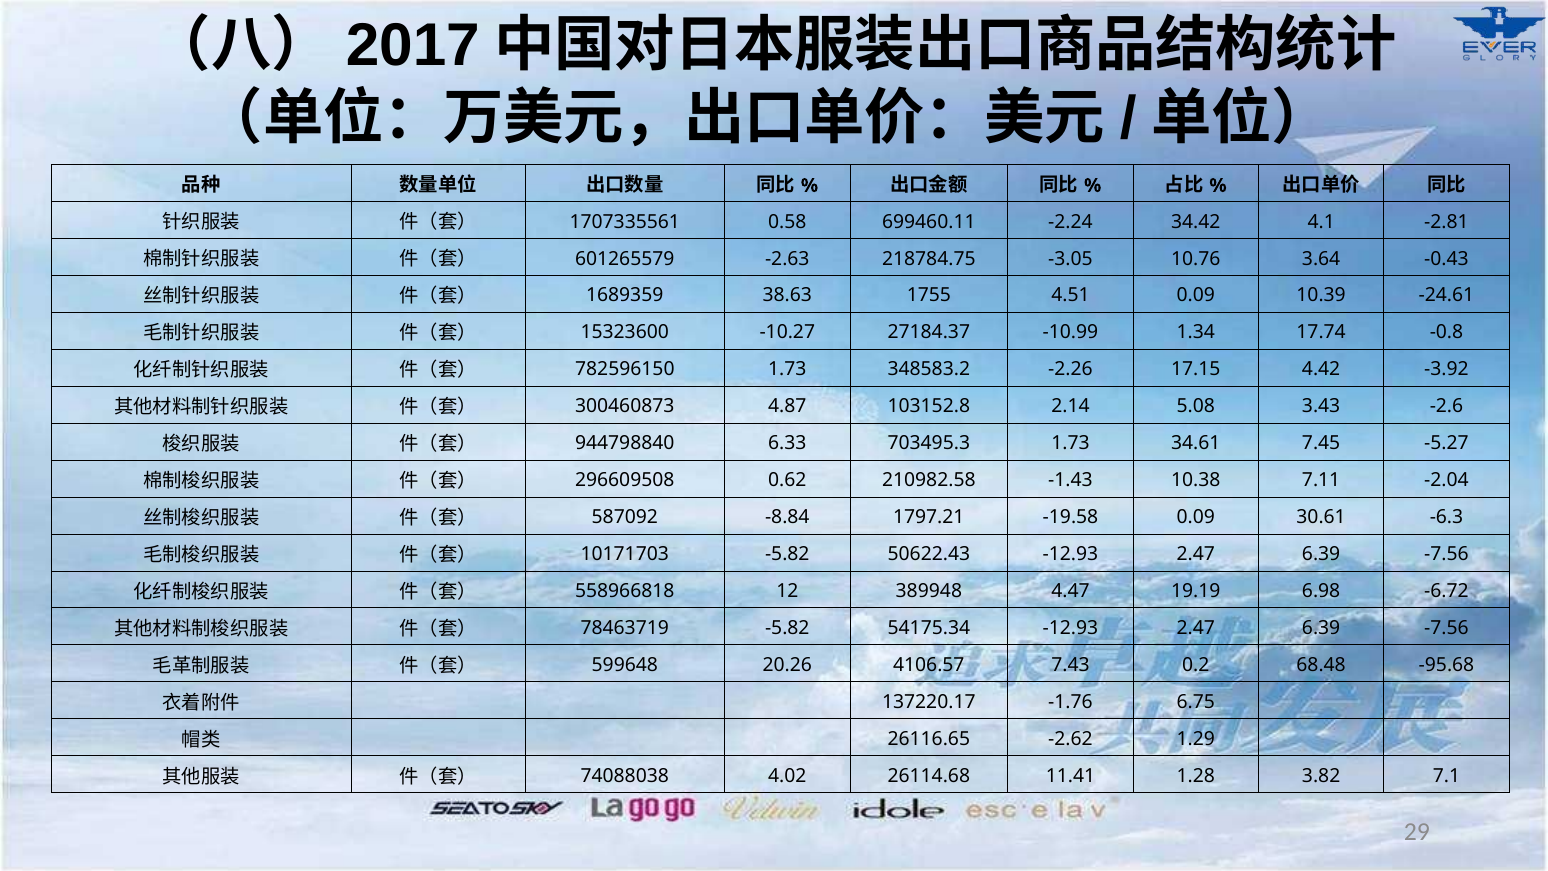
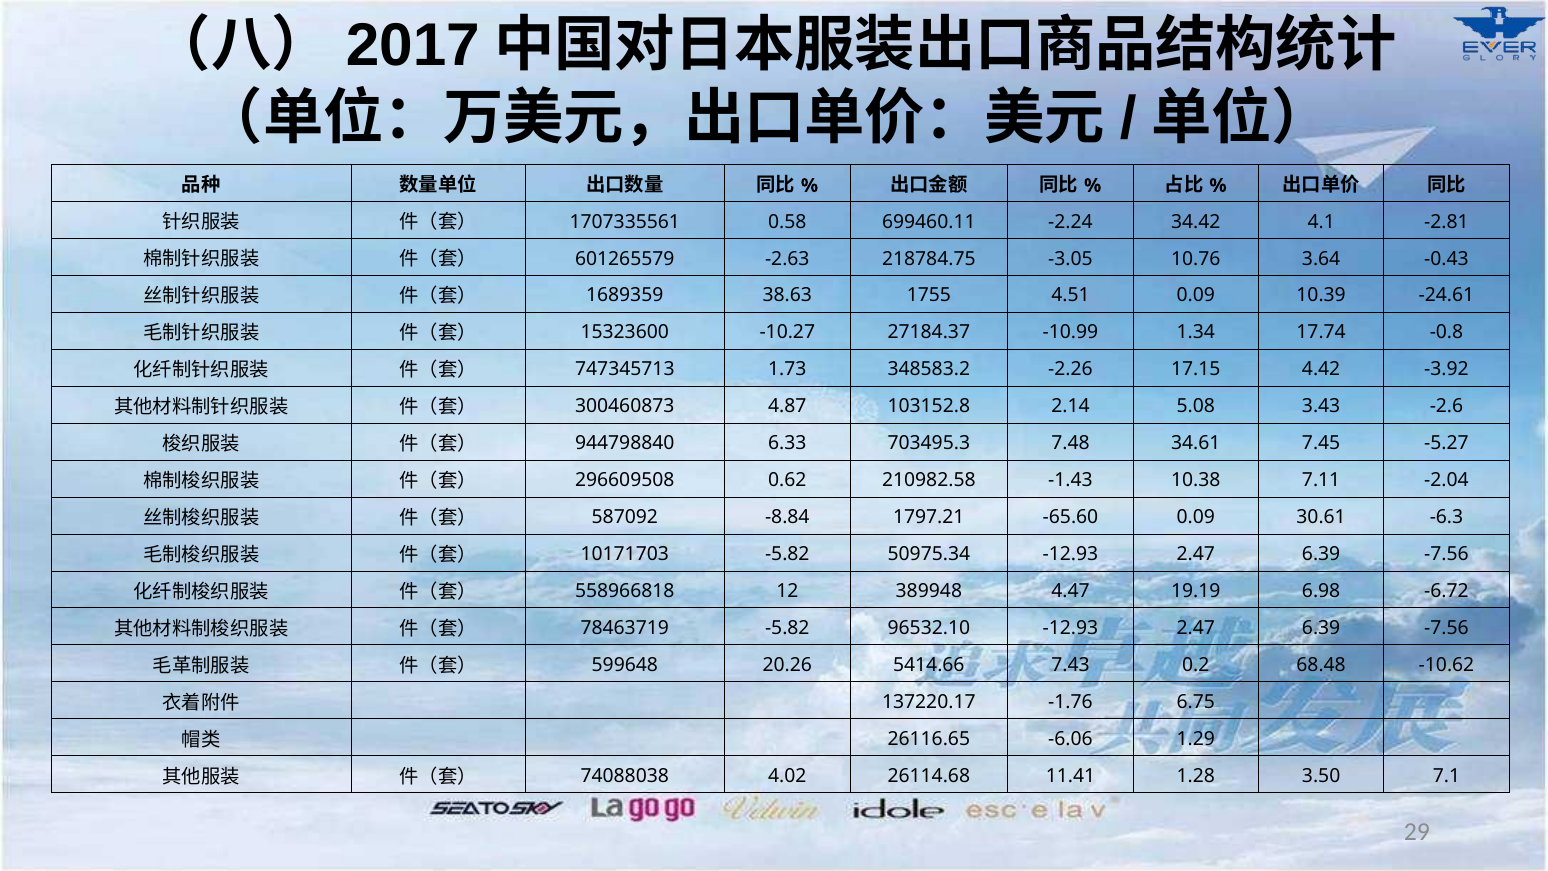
782596150: 782596150 -> 747345713 (625, 369)
703495.3 1.73: 1.73 -> 7.48 (1070, 443)
-19.58: -19.58 -> -65.60 (1071, 517)
50622.43: 50622.43 -> 50975.34 (929, 554)
54175.34: 54175.34 -> 96532.10 (929, 628)
4106.57: 4106.57 -> 5414.66 (929, 665)
-95.68: -95.68 -> -10.62 (1447, 665)
-2.62: -2.62 -> -6.06 (1070, 739)
3.82: 3.82 -> 3.50 (1321, 776)
